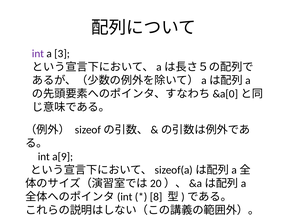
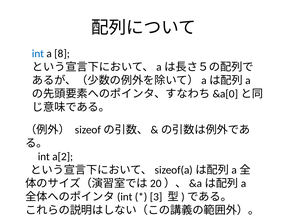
int colour: purple -> blue (38, 54)
3: 3 -> 8 (62, 54)
a[9: a[9 -> a[2 (63, 157)
8: 8 -> 3 (156, 197)
